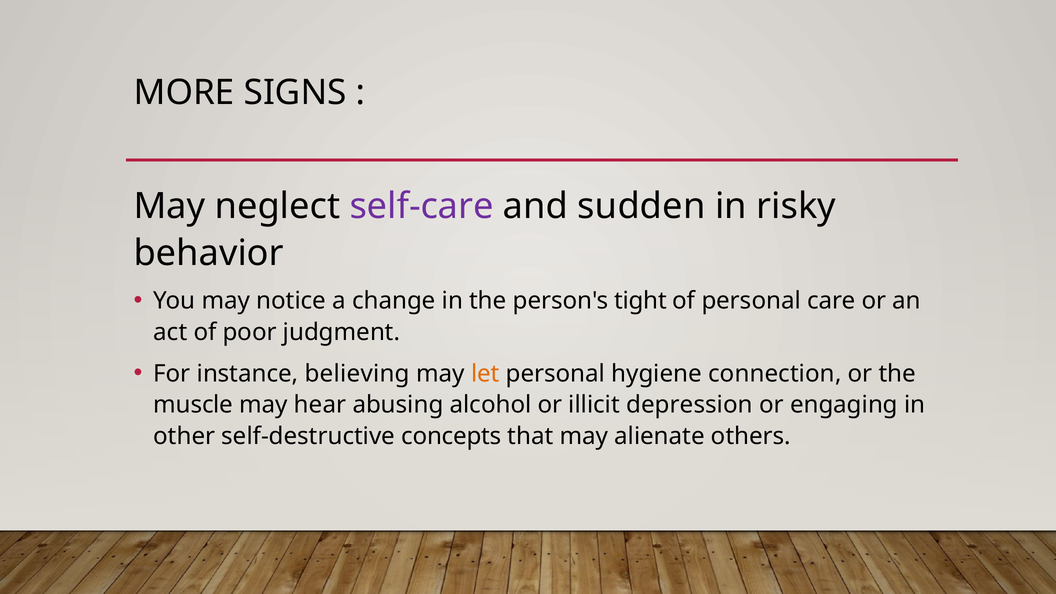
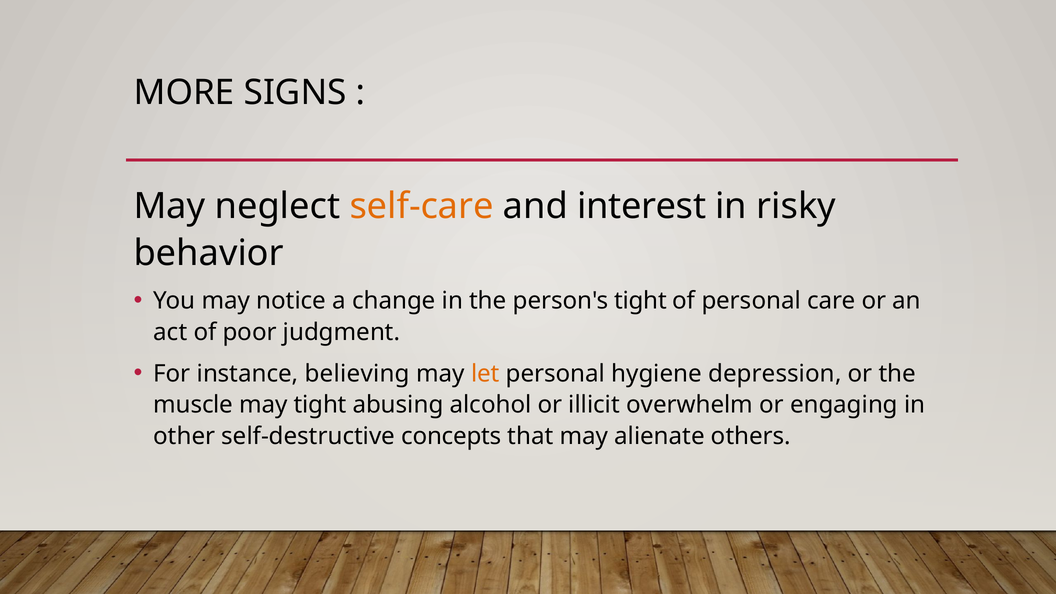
self-care colour: purple -> orange (422, 206)
sudden: sudden -> interest (642, 206)
connection: connection -> depression (775, 374)
may hear: hear -> tight (320, 405)
depression: depression -> overwhelm (690, 405)
